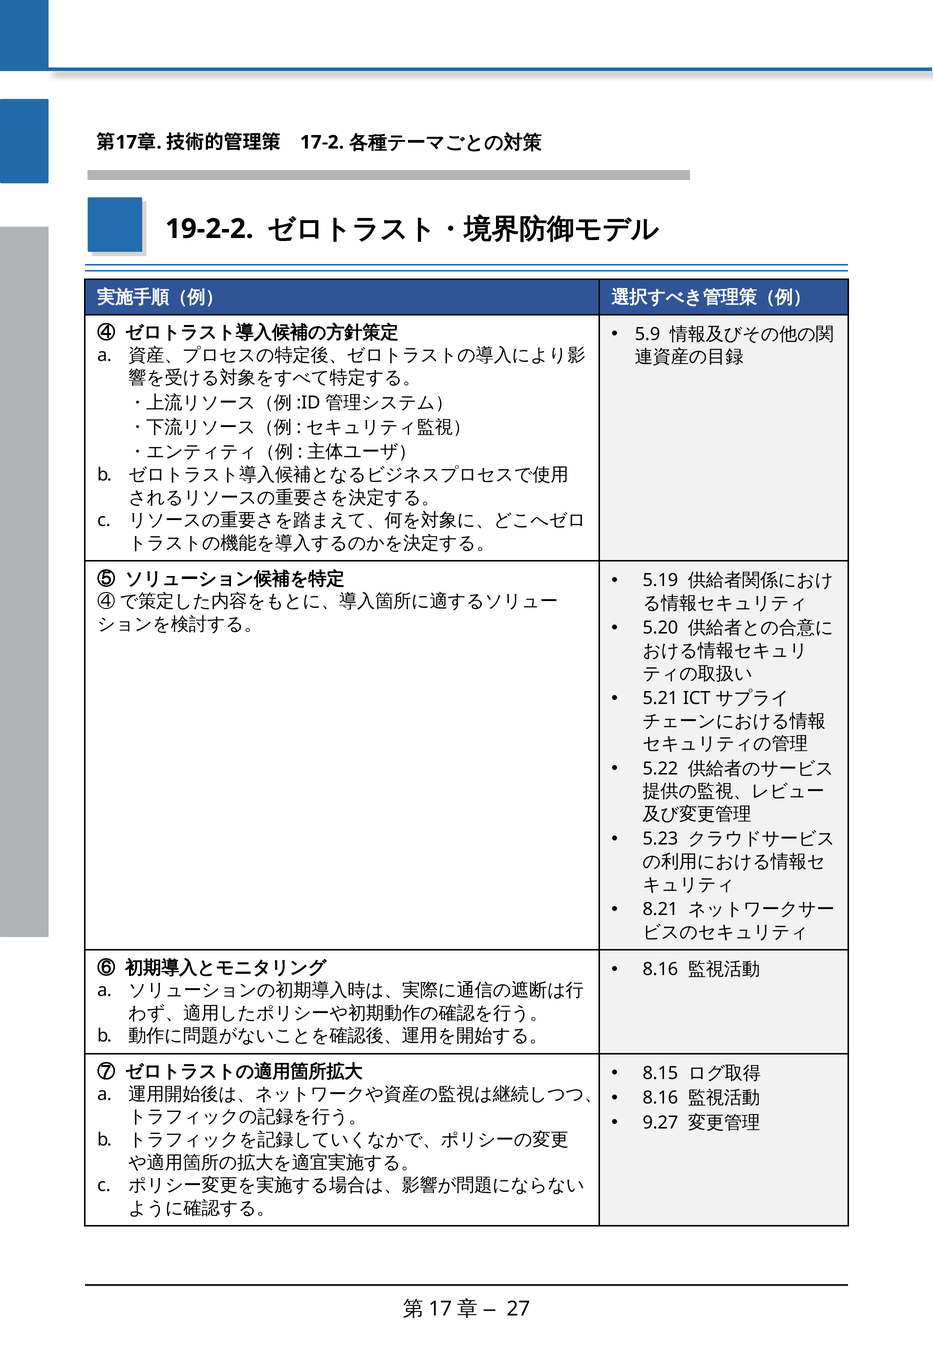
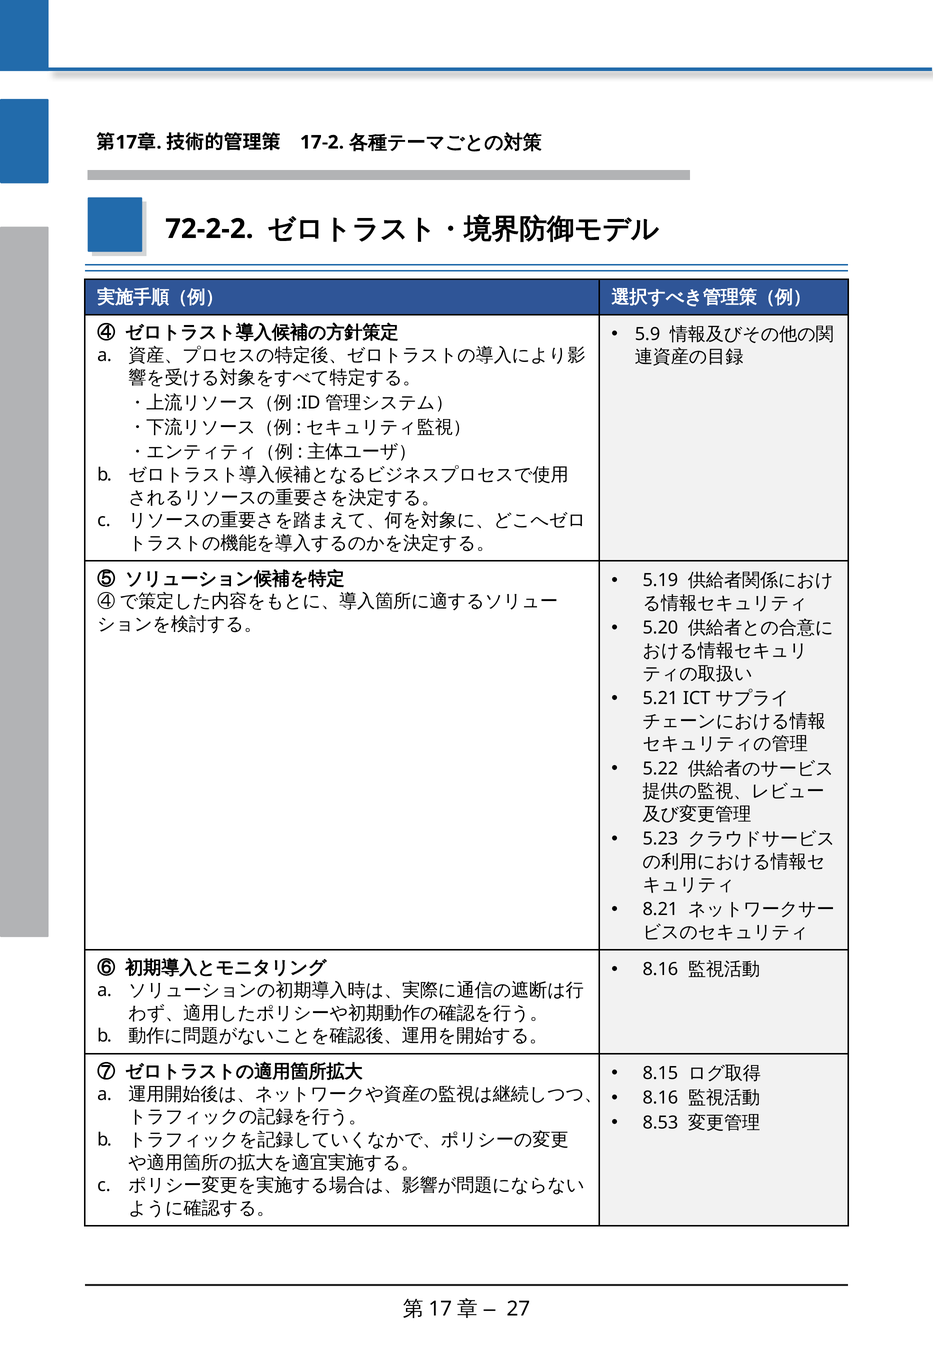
19-2-2: 19-2-2 -> 72-2-2 (209, 229)
9.27: 9.27 -> 8.53 (660, 1122)
